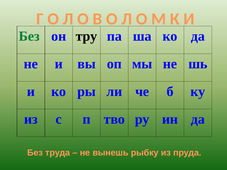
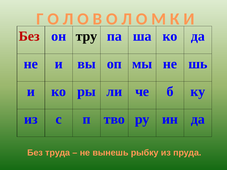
Без colour: green -> red (29, 36)
